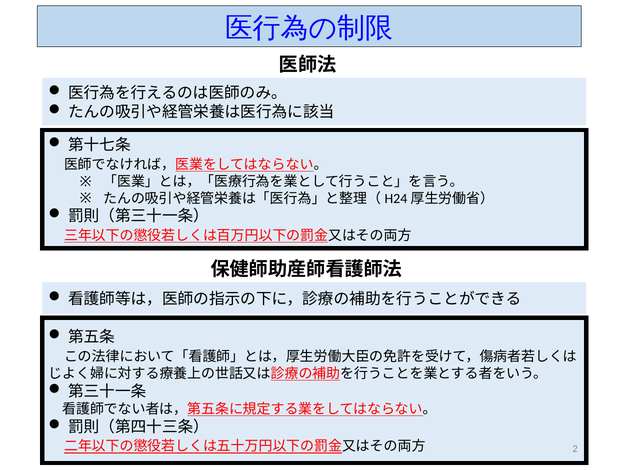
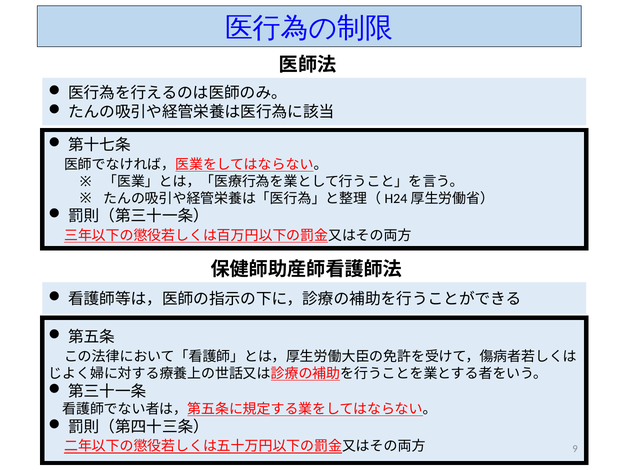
2: 2 -> 9 (575, 449)
